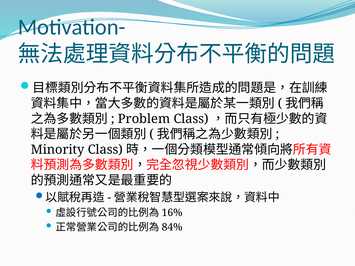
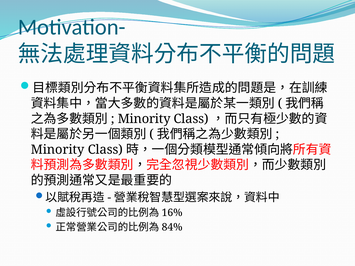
Problem: Problem -> Minority (144, 119)
